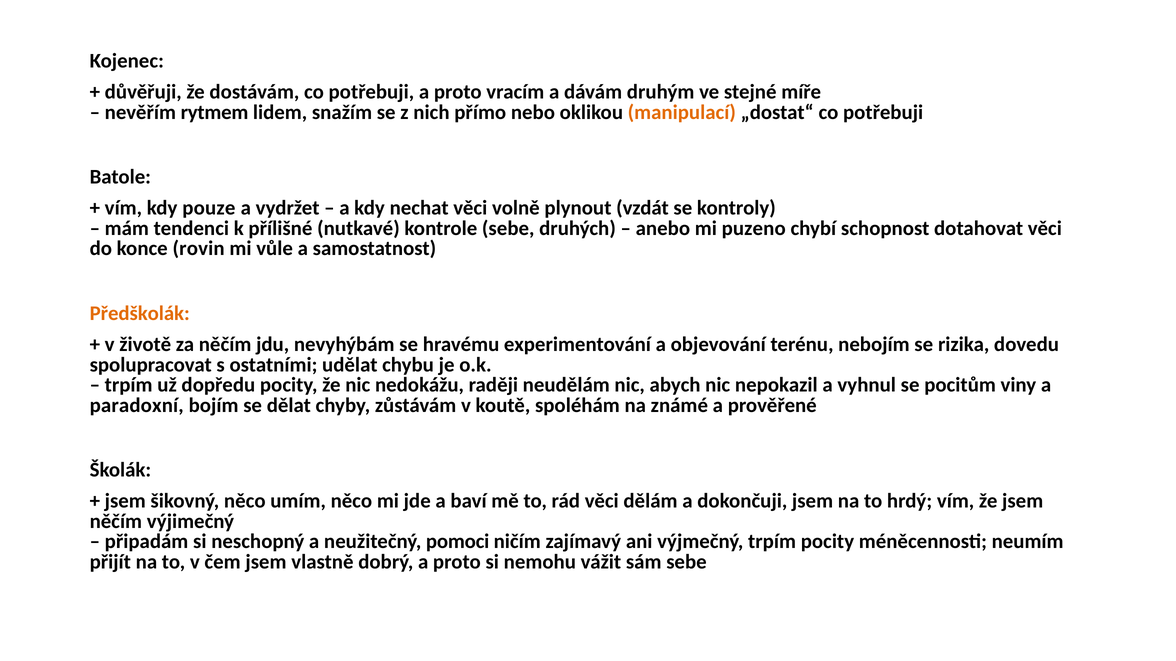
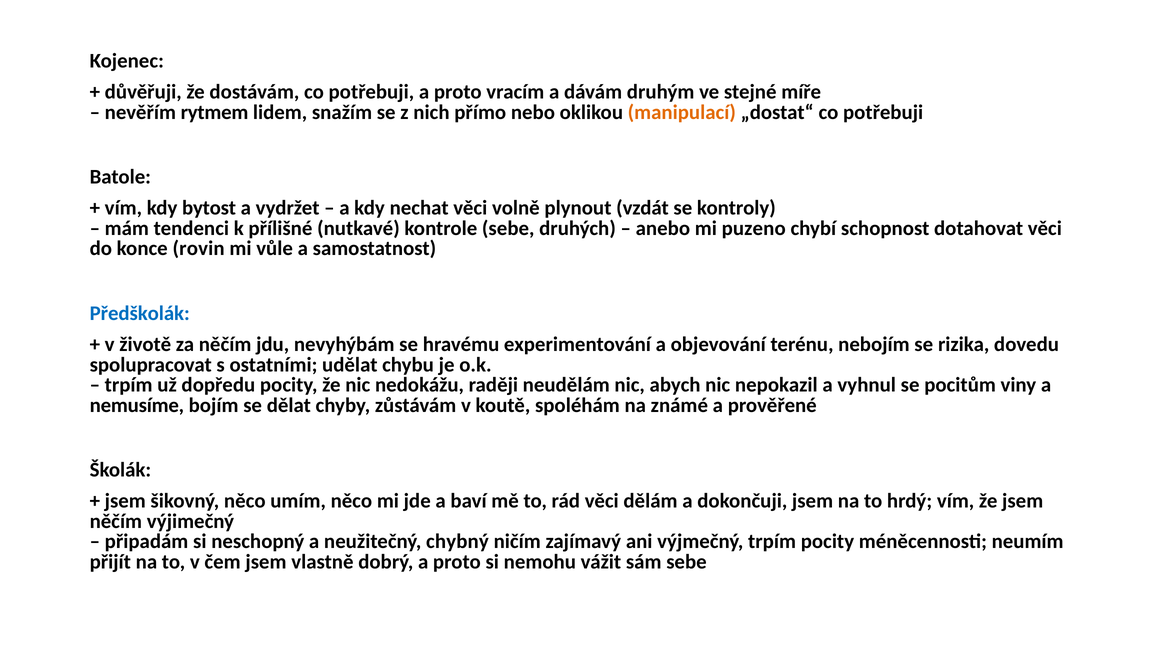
pouze: pouze -> bytost (209, 208)
Předškolák colour: orange -> blue (140, 313)
paradoxní: paradoxní -> nemusíme (137, 405)
pomoci: pomoci -> chybný (457, 542)
